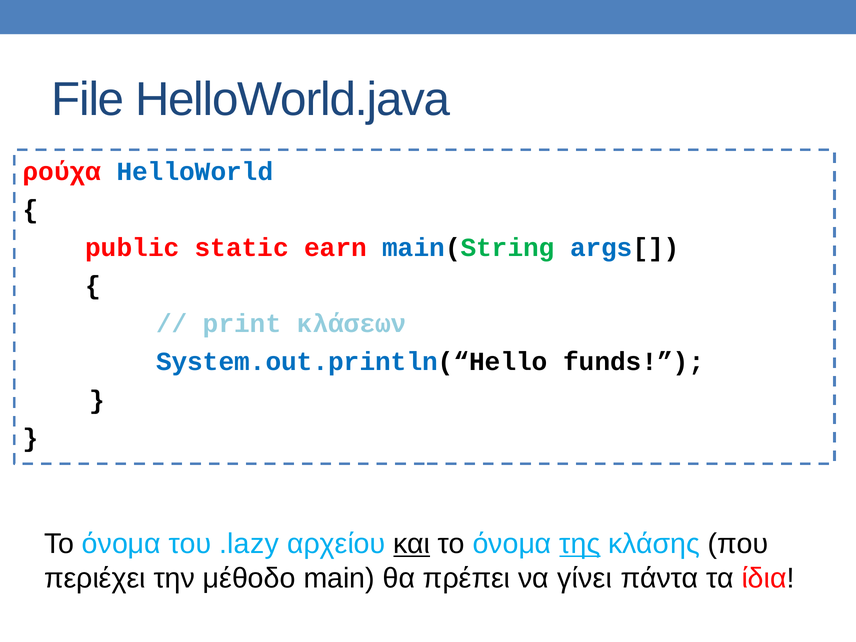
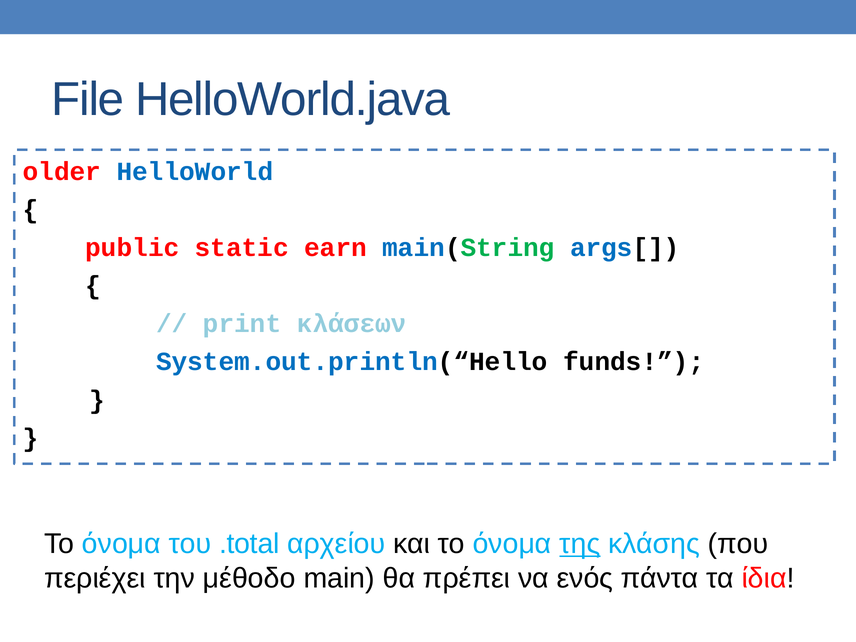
ρούχα: ρούχα -> older (62, 172)
.lazy: .lazy -> .total (249, 544)
και underline: present -> none (412, 544)
γίνει: γίνει -> ενός (585, 578)
